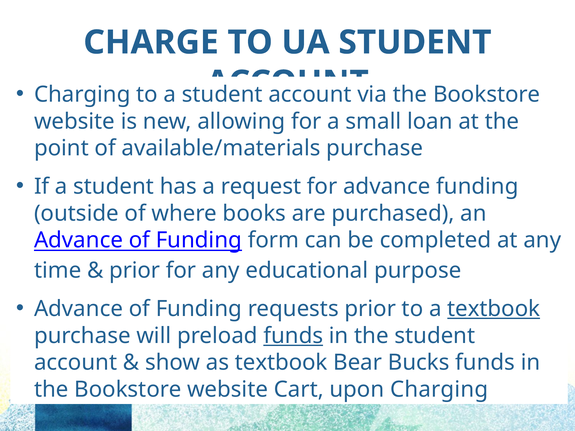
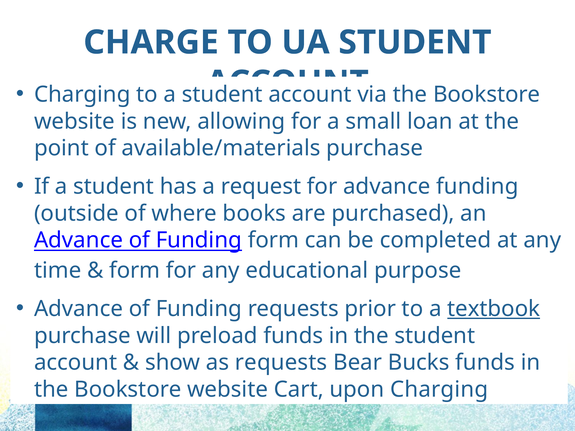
prior: prior -> form (135, 271)
funds underline: present -> none (293, 336)
as textbook: textbook -> requests (281, 363)
